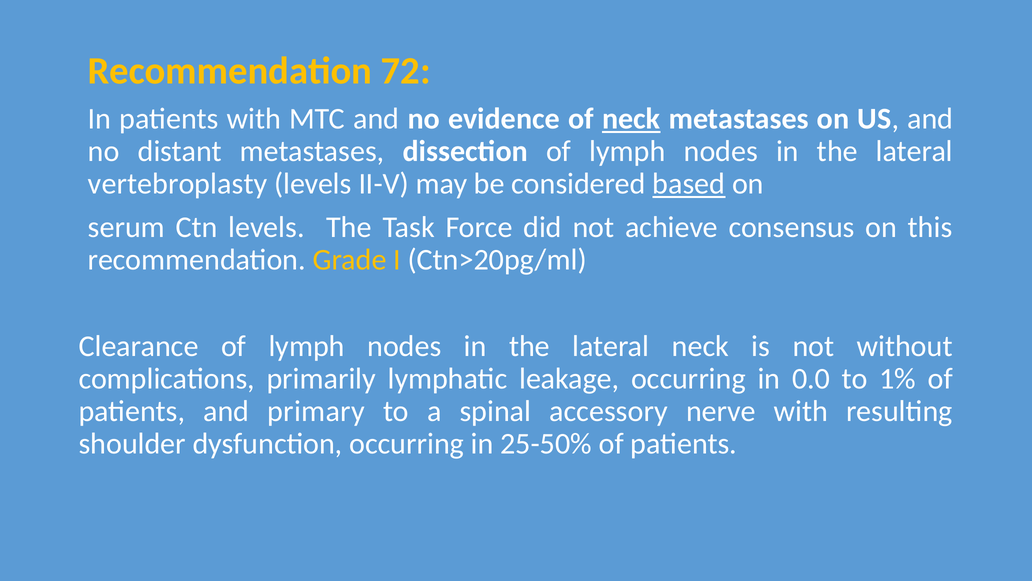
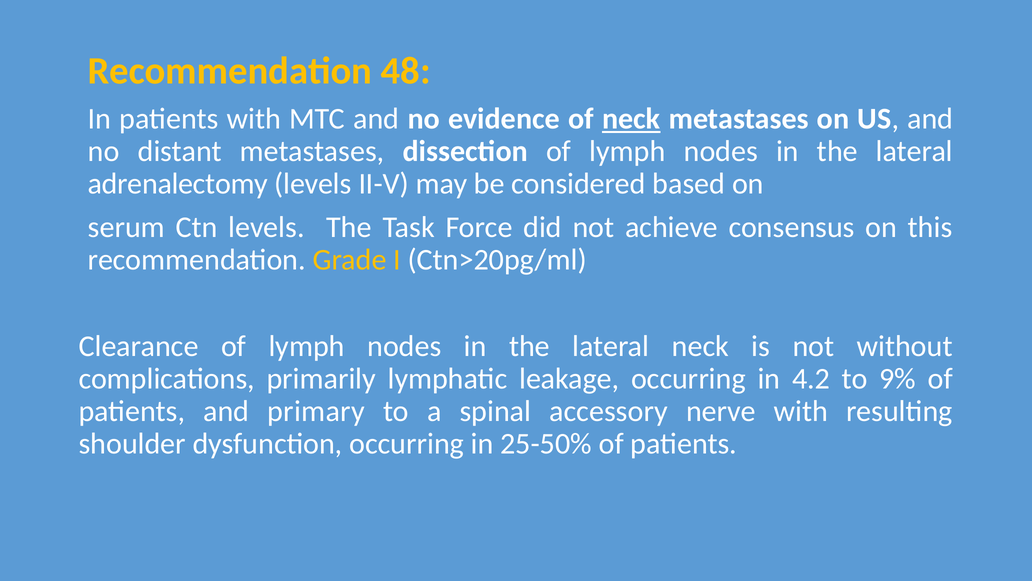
72: 72 -> 48 (406, 71)
vertebroplasty: vertebroplasty -> adrenalectomy (178, 184)
based underline: present -> none (689, 184)
0.0: 0.0 -> 4.2 (811, 378)
1%: 1% -> 9% (898, 378)
